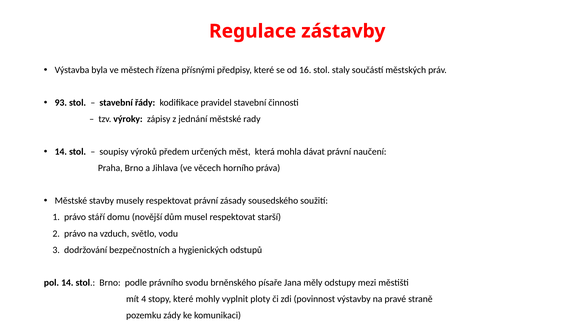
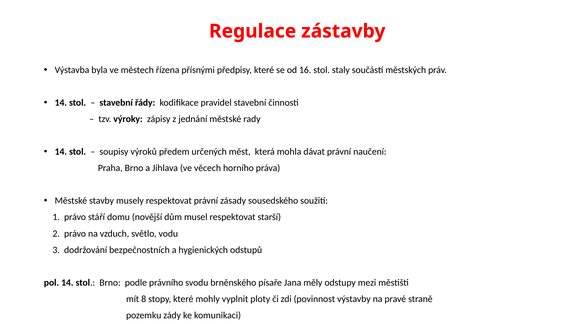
93: 93 -> 14 (61, 103)
4: 4 -> 8 (144, 299)
